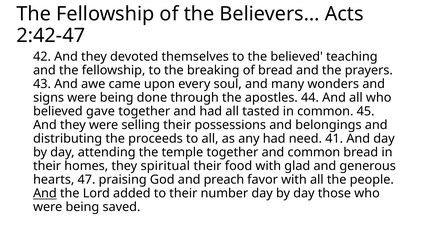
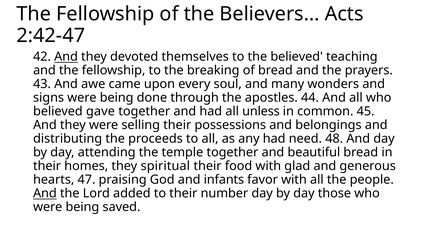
And underline: none -> present (66, 57)
tasted: tasted -> unless (261, 112)
41: 41 -> 48 (334, 139)
and common: common -> beautiful (314, 153)
preach: preach -> infants (224, 180)
